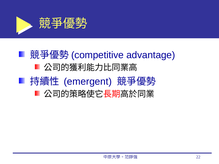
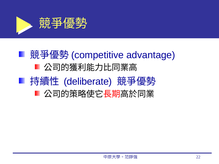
emergent: emergent -> deliberate (88, 82)
